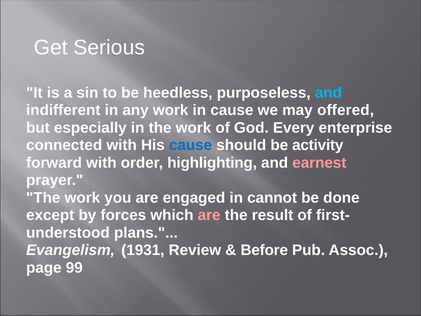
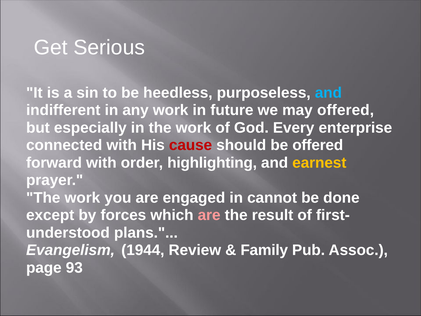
in cause: cause -> future (232, 110)
cause colour: blue -> red (191, 145)
be activity: activity -> offered (318, 145)
earnest colour: pink -> yellow (319, 163)
1931: 1931 -> 1944 (143, 250)
Before: Before -> Family (264, 250)
99: 99 -> 93 (74, 268)
